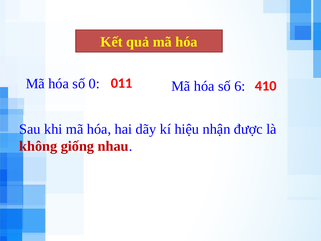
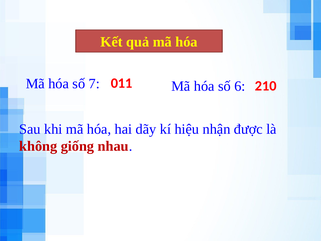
0: 0 -> 7 (94, 84)
410: 410 -> 210 (266, 86)
